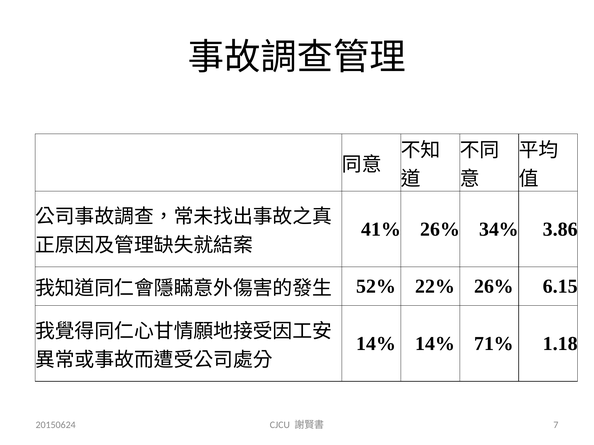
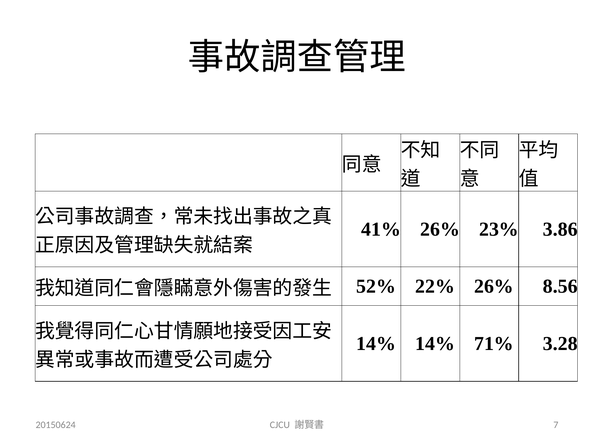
34%: 34% -> 23% (499, 229)
6.15: 6.15 -> 8.56 (560, 287)
1.18: 1.18 -> 3.28 (560, 344)
